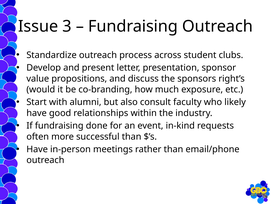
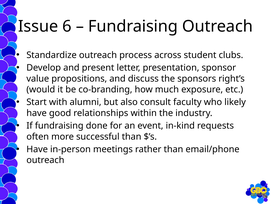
3: 3 -> 6 (67, 26)
